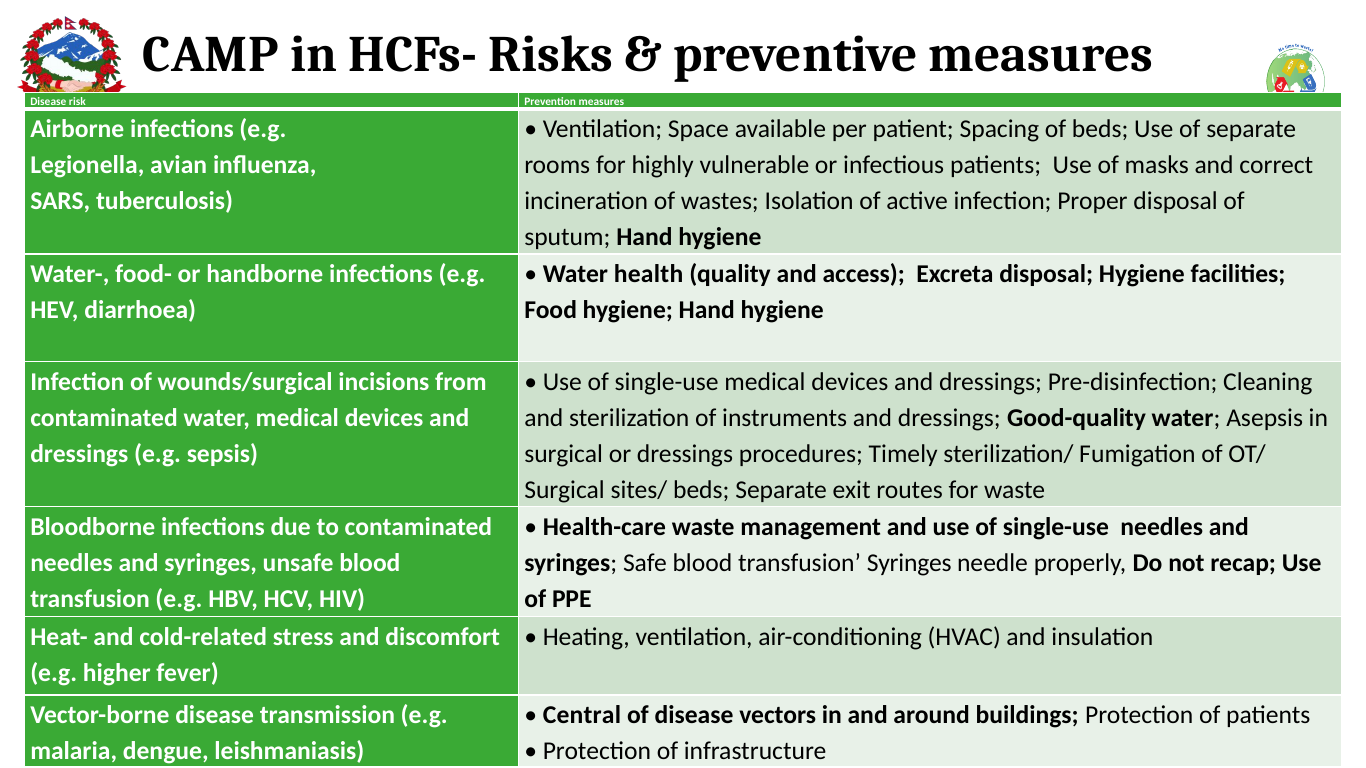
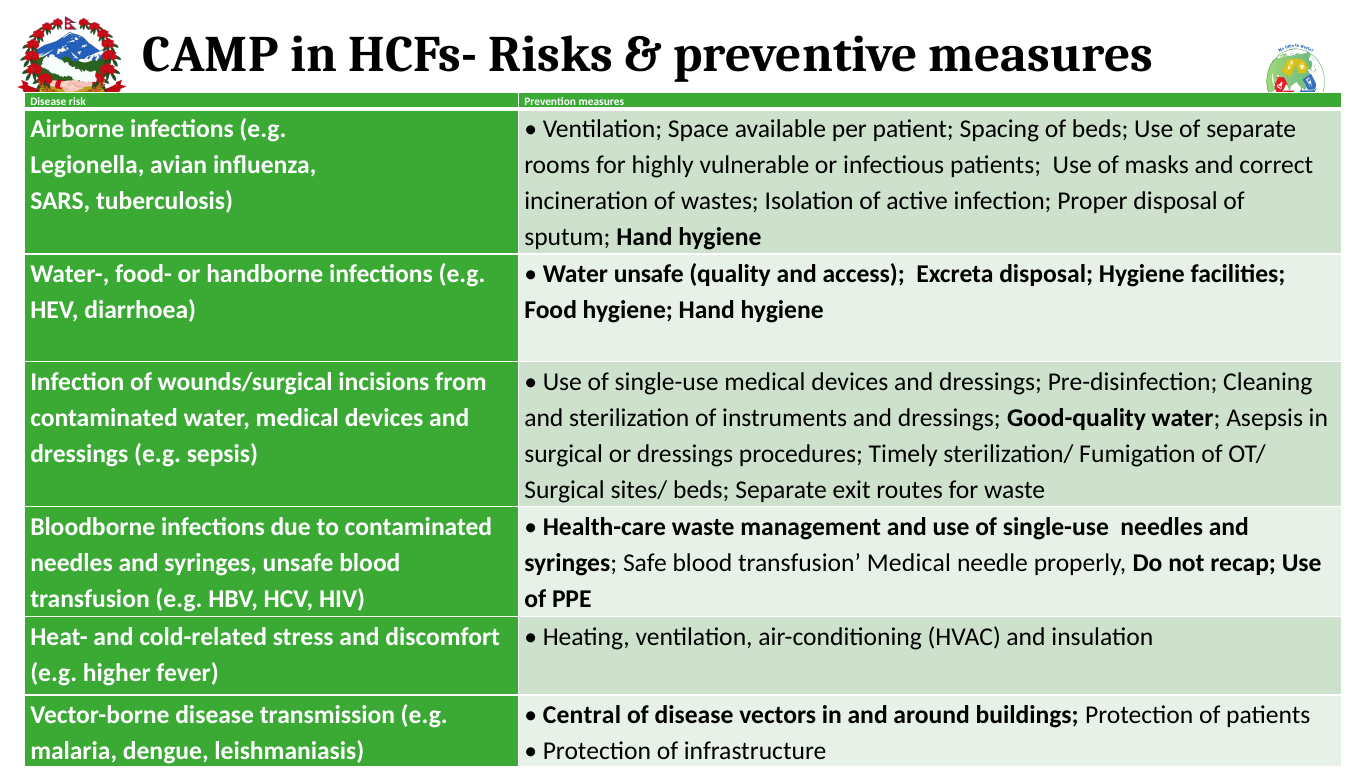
Water health: health -> unsafe (649, 275)
transfusion Syringes: Syringes -> Medical (909, 563)
